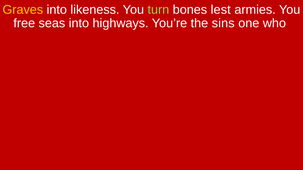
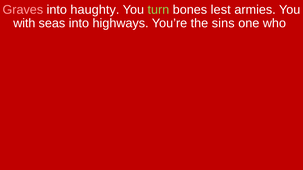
Graves colour: yellow -> pink (23, 10)
likeness: likeness -> haughty (95, 10)
free: free -> with (24, 23)
